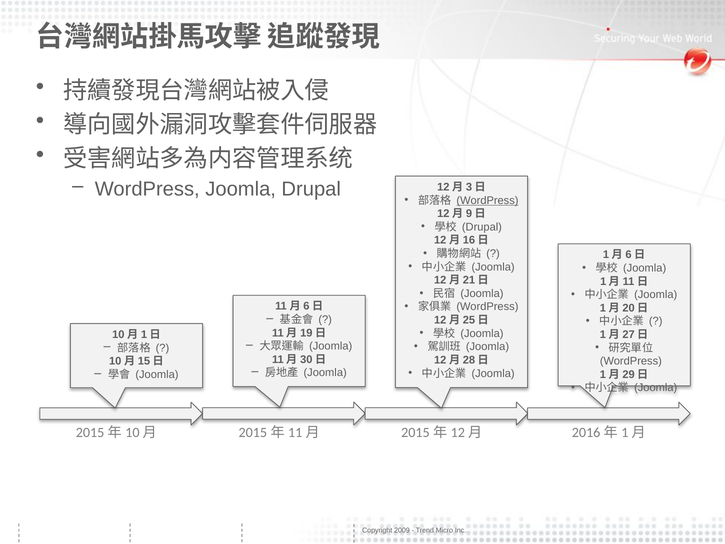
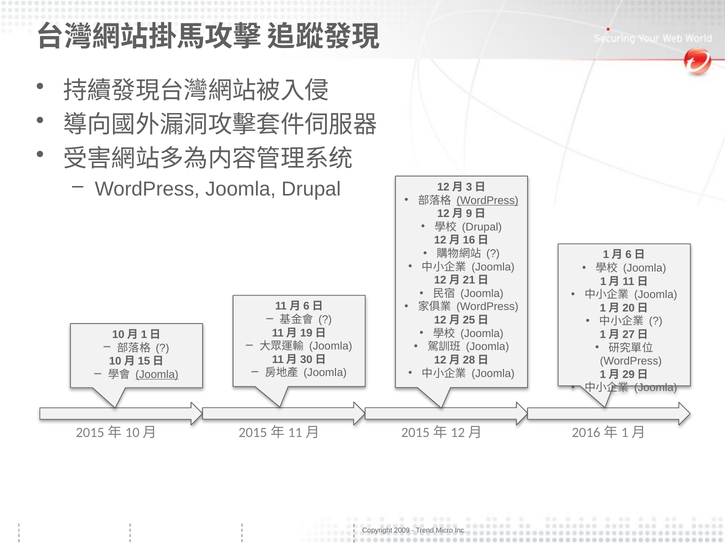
Joomla underline: none -> present (157, 374)
